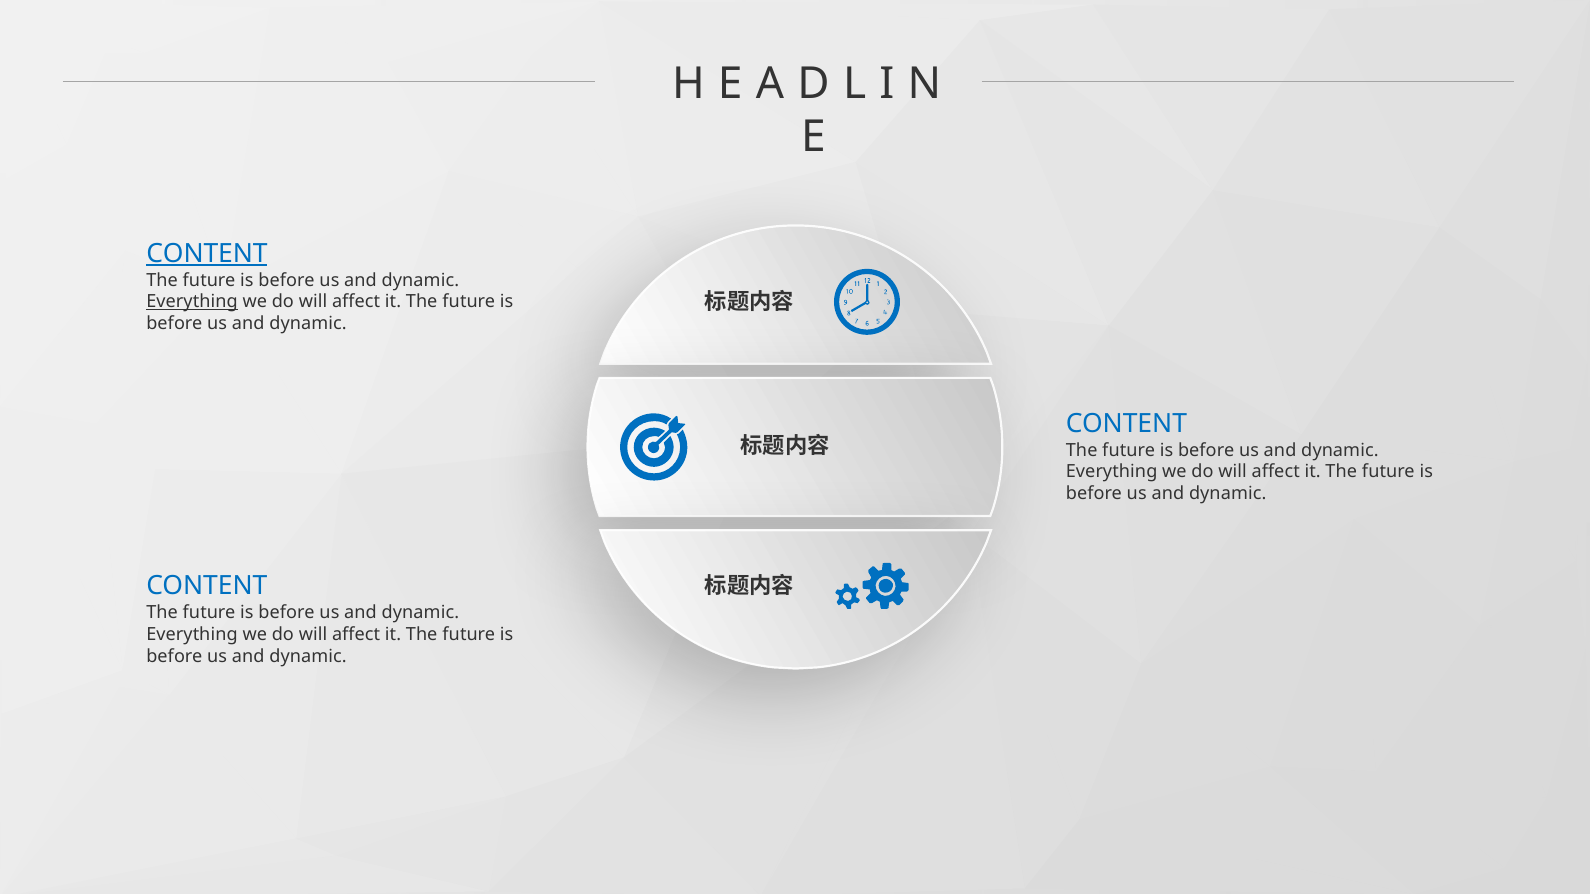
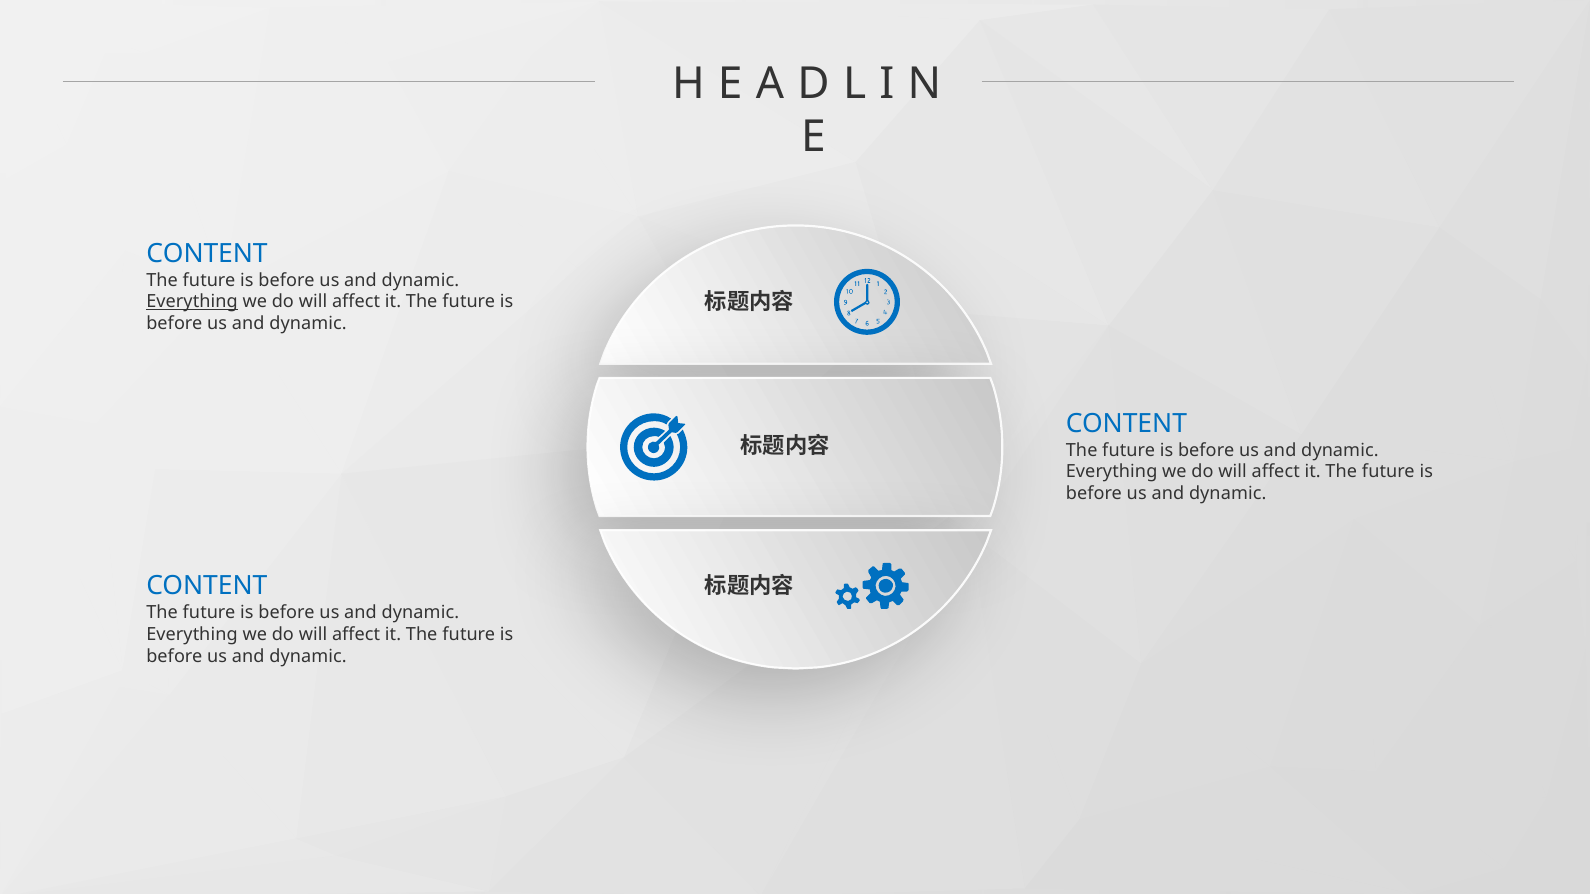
CONTENT underline: present -> none (207, 254)
